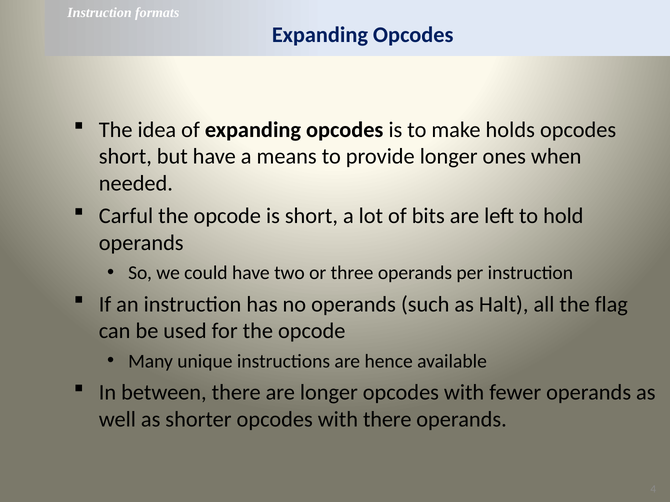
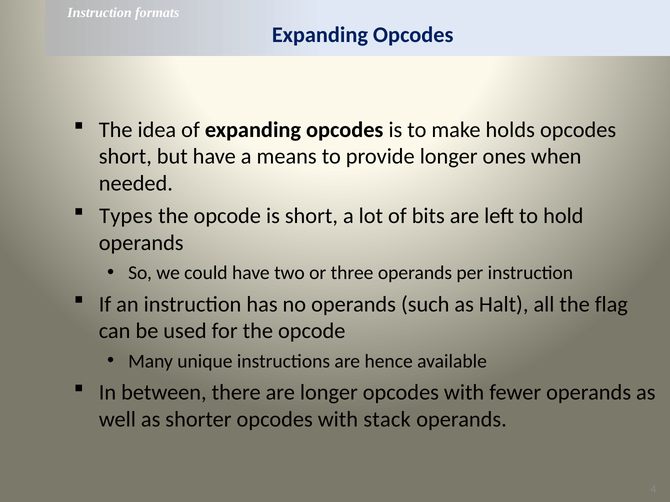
Carful: Carful -> Types (126, 216)
with there: there -> stack (387, 420)
